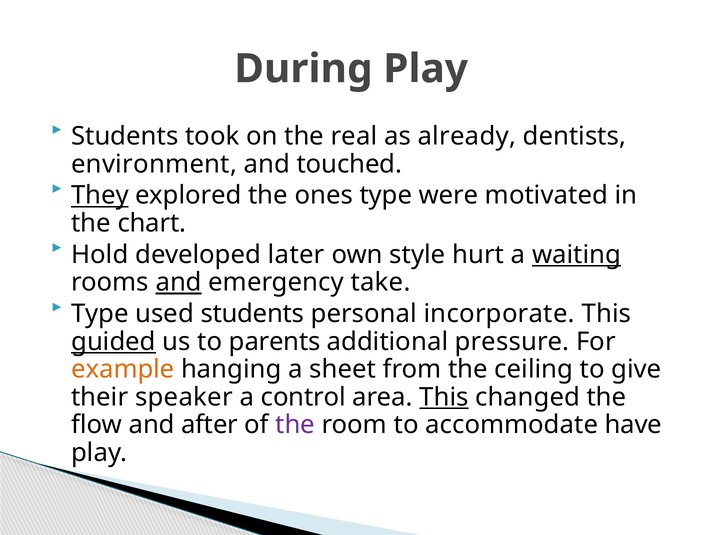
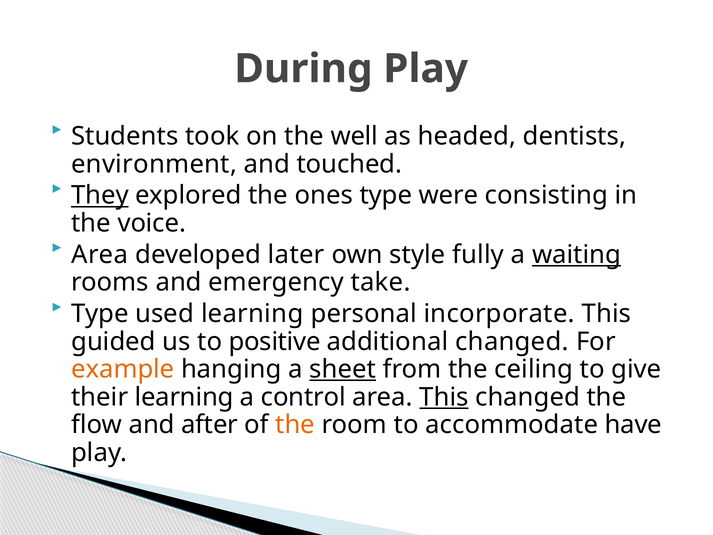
real: real -> well (354, 136)
already: already -> headed (467, 136)
motivated: motivated -> consisting (546, 195)
chart: chart -> voice (152, 223)
Hold: Hold -> Area (100, 255)
hurt: hurt -> fully (478, 255)
and underline: present -> none (179, 282)
used students: students -> learning (252, 314)
guided underline: present -> none (113, 341)
parents: parents -> positive (275, 341)
additional pressure: pressure -> changed (512, 341)
sheet underline: none -> present (343, 369)
their speaker: speaker -> learning (184, 397)
the colour: purple -> orange (295, 425)
